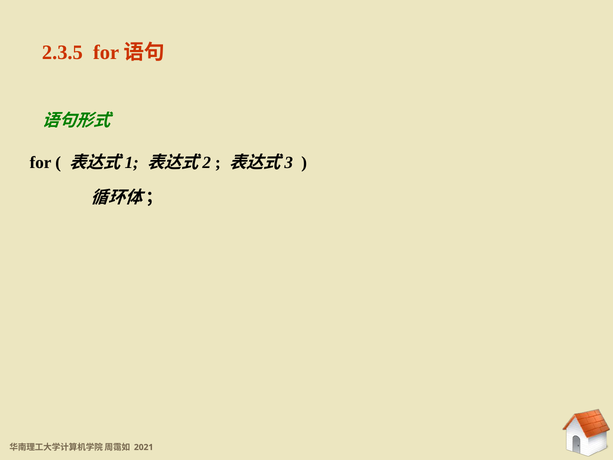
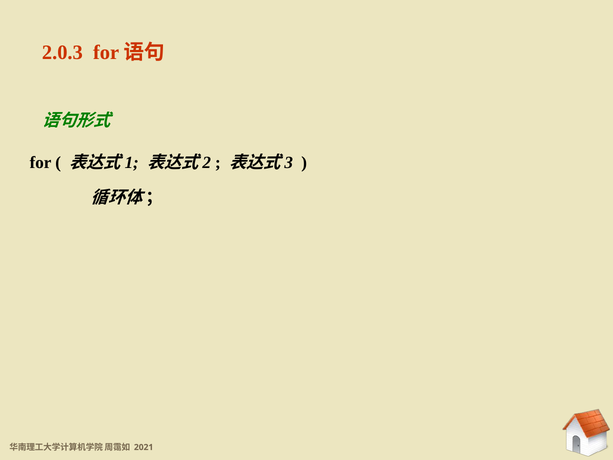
2.3.5: 2.3.5 -> 2.0.3 (62, 53)
